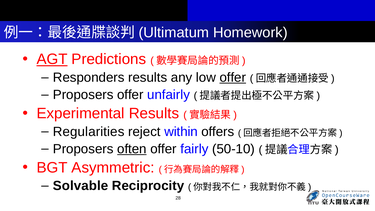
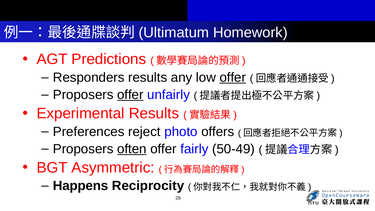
AGT underline: present -> none (52, 59)
offer underline: none -> present (130, 95)
Regularities: Regularities -> Preferences (89, 132)
within: within -> photo (181, 132)
50-10: 50-10 -> 50-49 (234, 149)
Solvable: Solvable -> Happens (81, 186)
